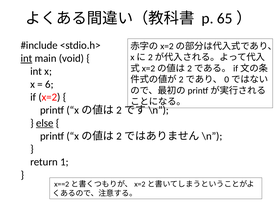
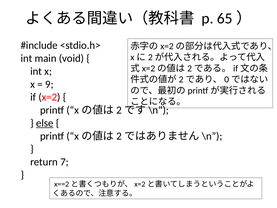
int underline: present -> none (26, 58)
6: 6 -> 9 (49, 84)
1: 1 -> 7 (64, 162)
